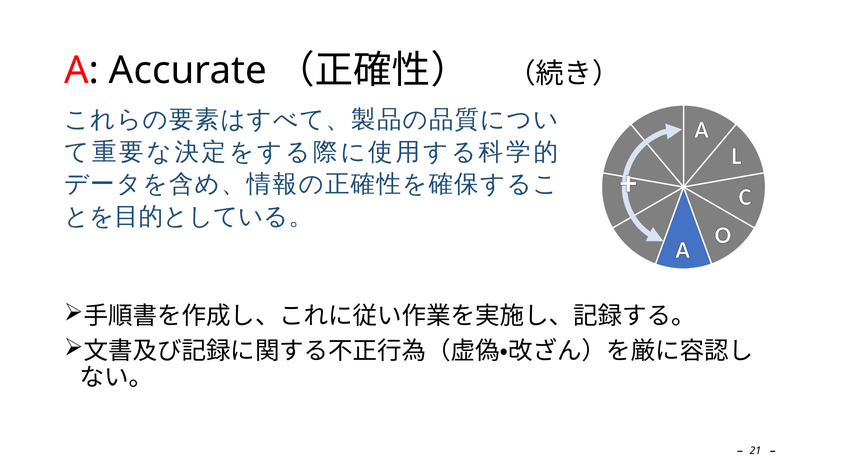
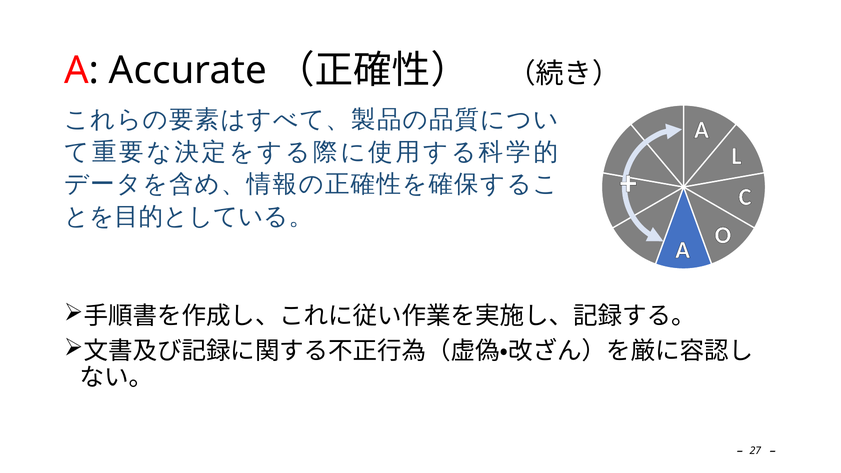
21: 21 -> 27 (755, 451)
